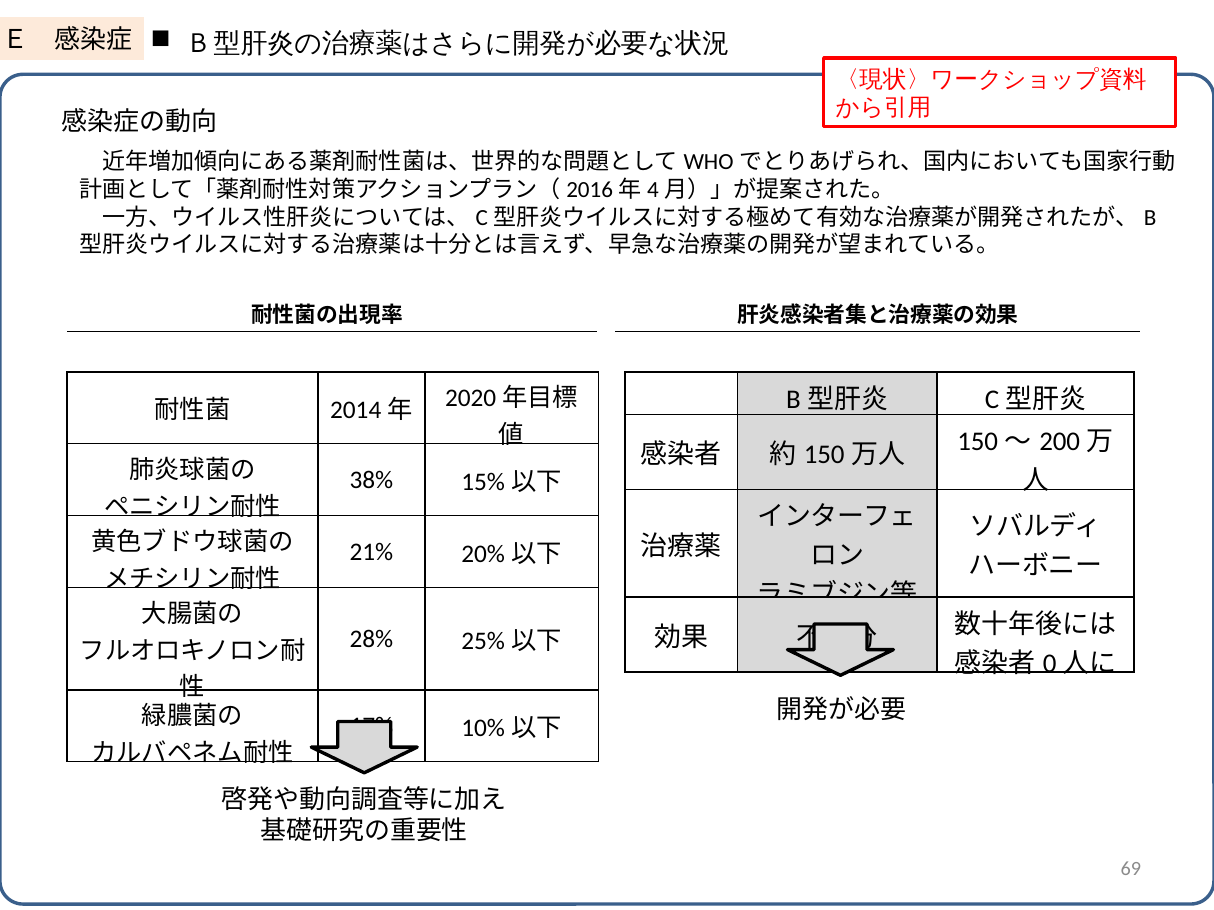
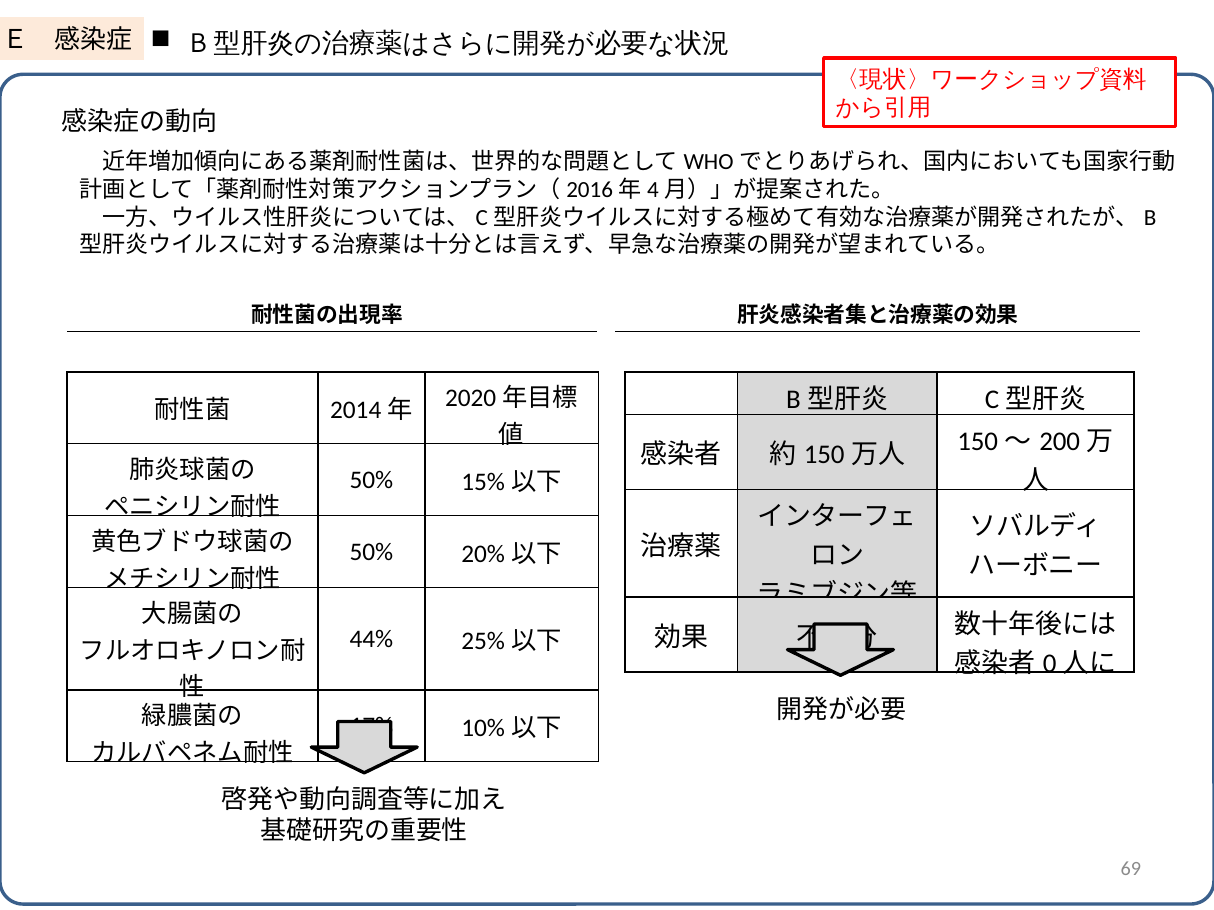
38%: 38% -> 50% (371, 480)
21%: 21% -> 50% (371, 552)
28%: 28% -> 44% (371, 639)
